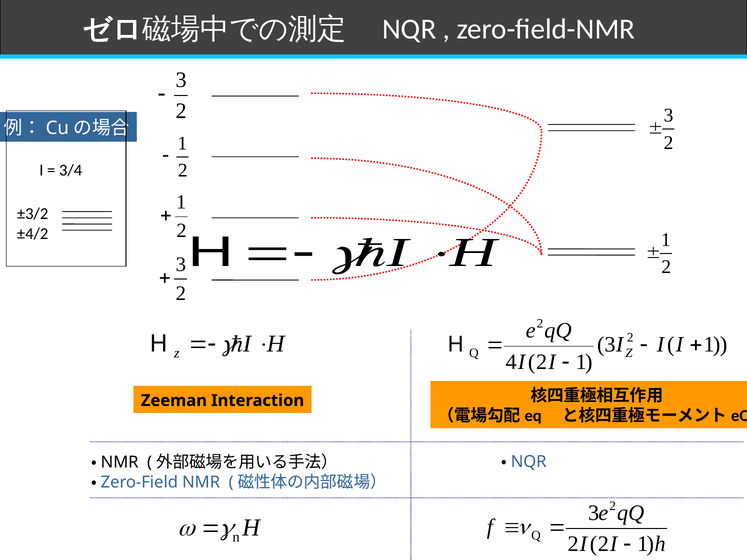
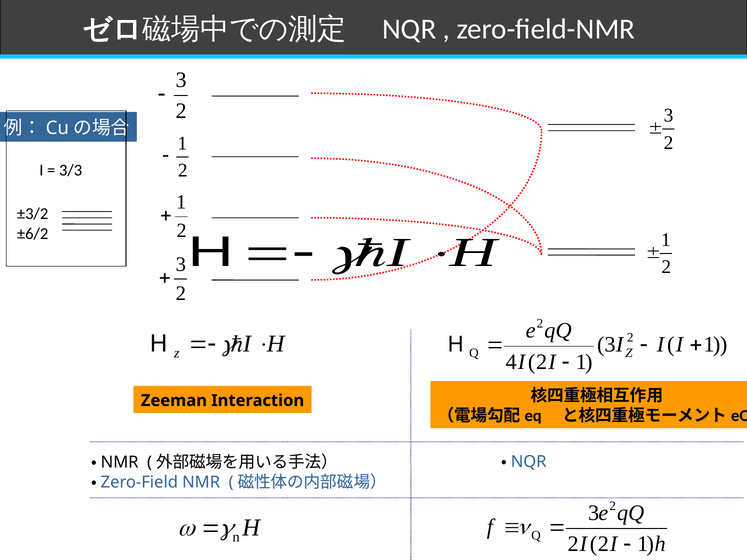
3/4: 3/4 -> 3/3 (71, 170)
±4/2: ±4/2 -> ±6/2 (33, 234)
